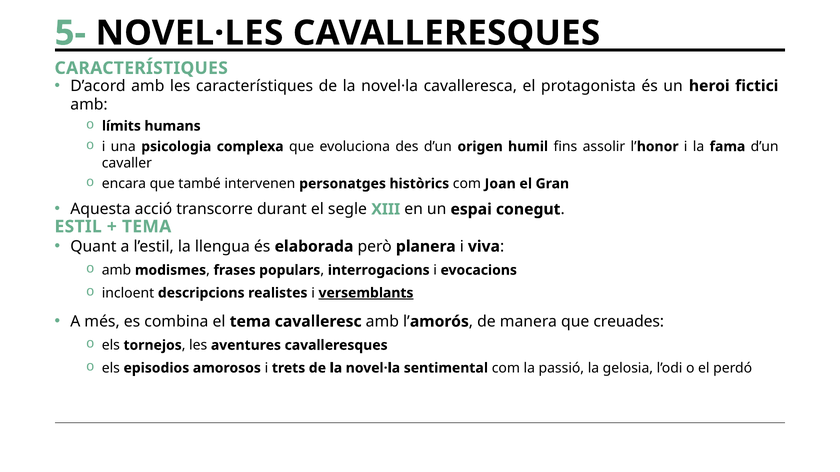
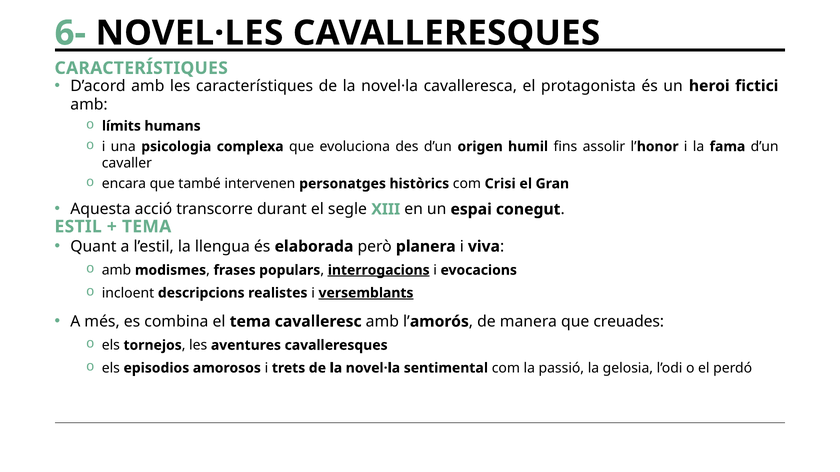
5-: 5- -> 6- (70, 33)
Joan: Joan -> Crisi (500, 184)
interrogacions underline: none -> present (379, 270)
